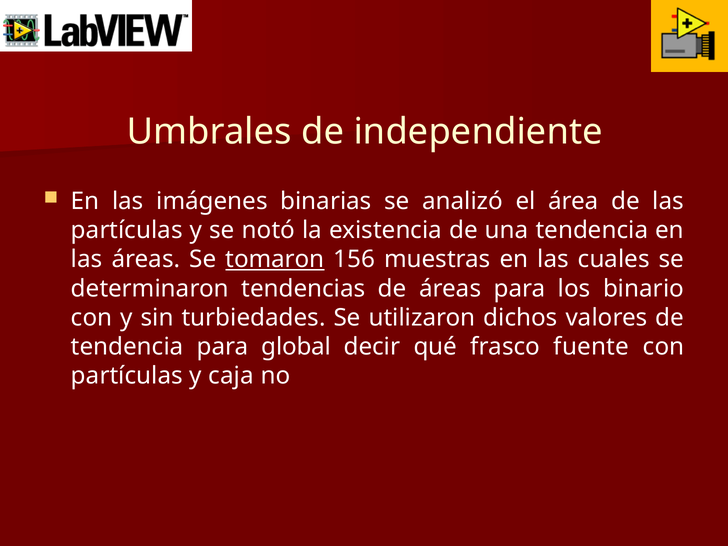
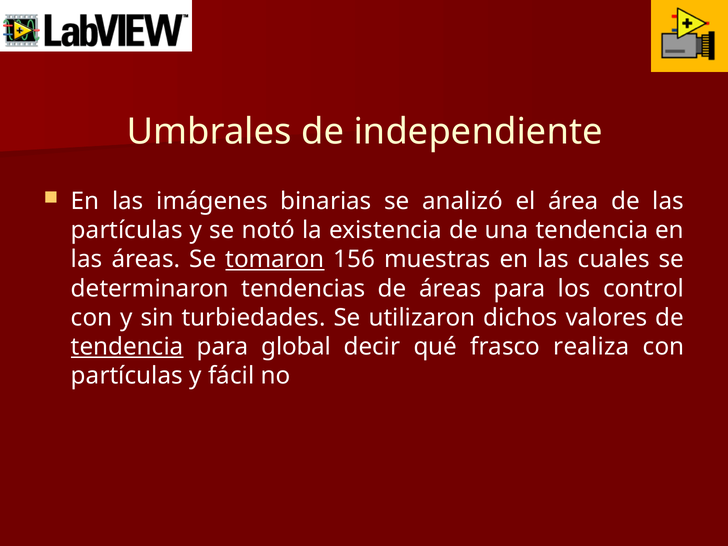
binario: binario -> control (644, 289)
tendencia underline: none -> present (127, 347)
fuente: fuente -> realiza (591, 347)
caja: caja -> fácil (231, 376)
